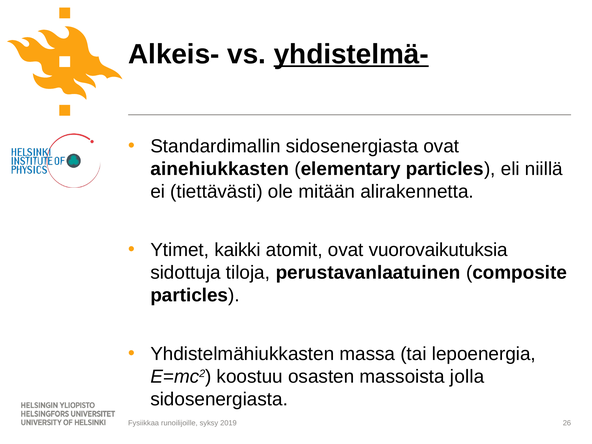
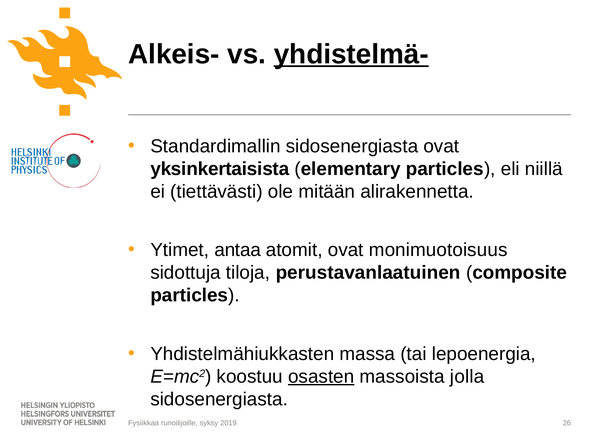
ainehiukkasten: ainehiukkasten -> yksinkertaisista (220, 169)
kaikki: kaikki -> antaa (238, 250)
vuorovaikutuksia: vuorovaikutuksia -> monimuotoisuus (438, 250)
osasten underline: none -> present (321, 376)
